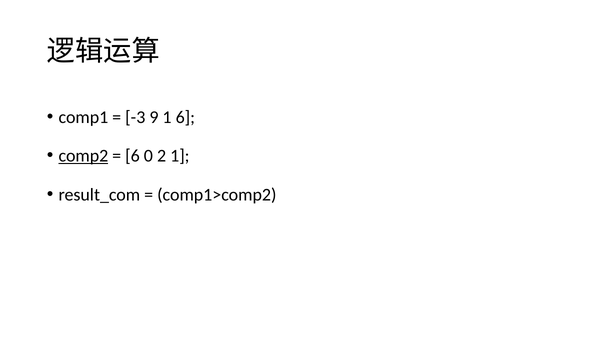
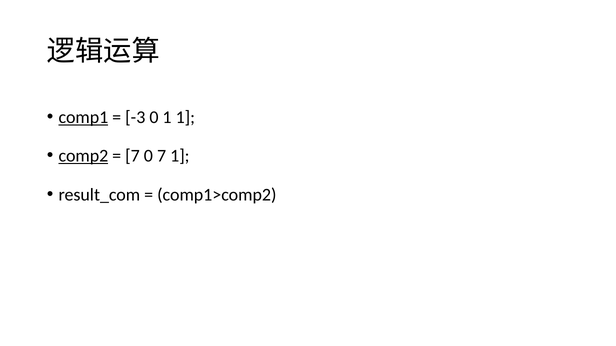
comp1 underline: none -> present (83, 117)
-3 9: 9 -> 0 (154, 117)
1 6: 6 -> 1 (185, 117)
6: 6 -> 7 (133, 156)
0 2: 2 -> 7 (162, 156)
